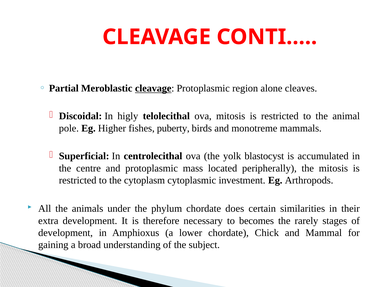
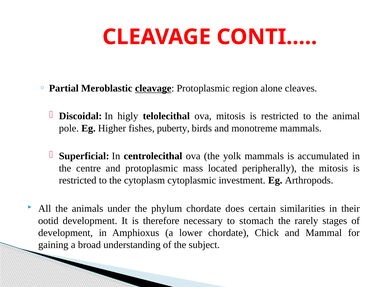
yolk blastocyst: blastocyst -> mammals (264, 156)
extra: extra -> ootid (48, 221)
becomes: becomes -> stomach (256, 221)
